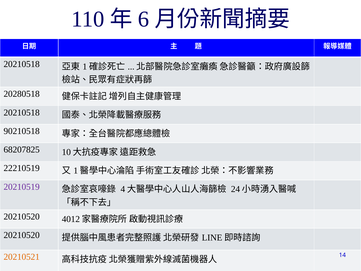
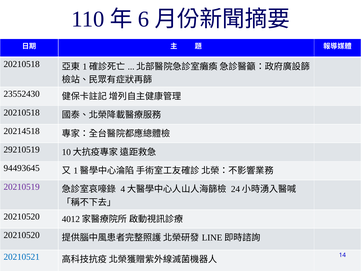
20280518: 20280518 -> 23552430 (22, 94)
90210518: 90210518 -> 20214518 (22, 131)
68207825: 68207825 -> 29210519 (22, 150)
22210519: 22210519 -> 94493645 (22, 168)
20210521 colour: orange -> blue (22, 257)
